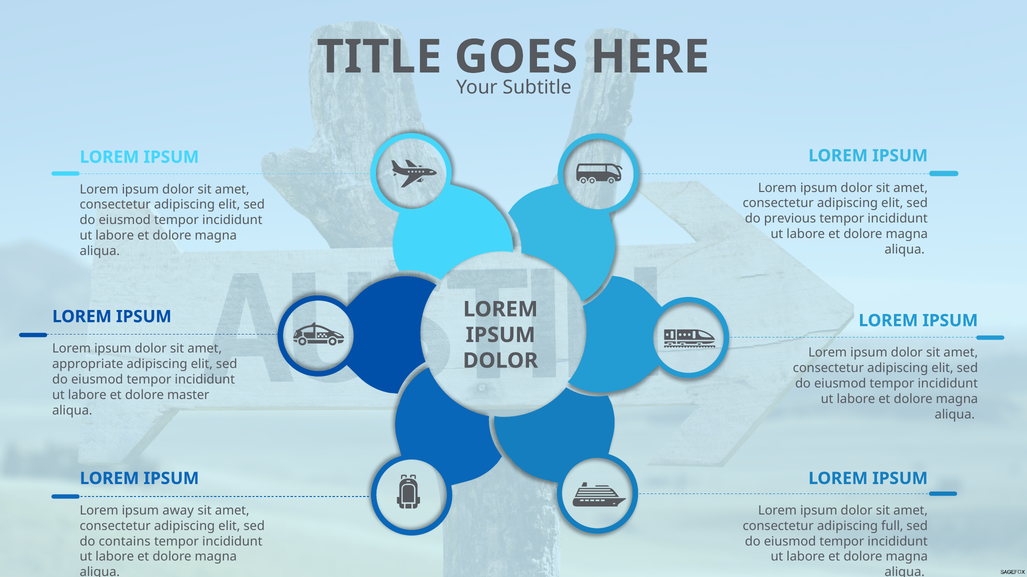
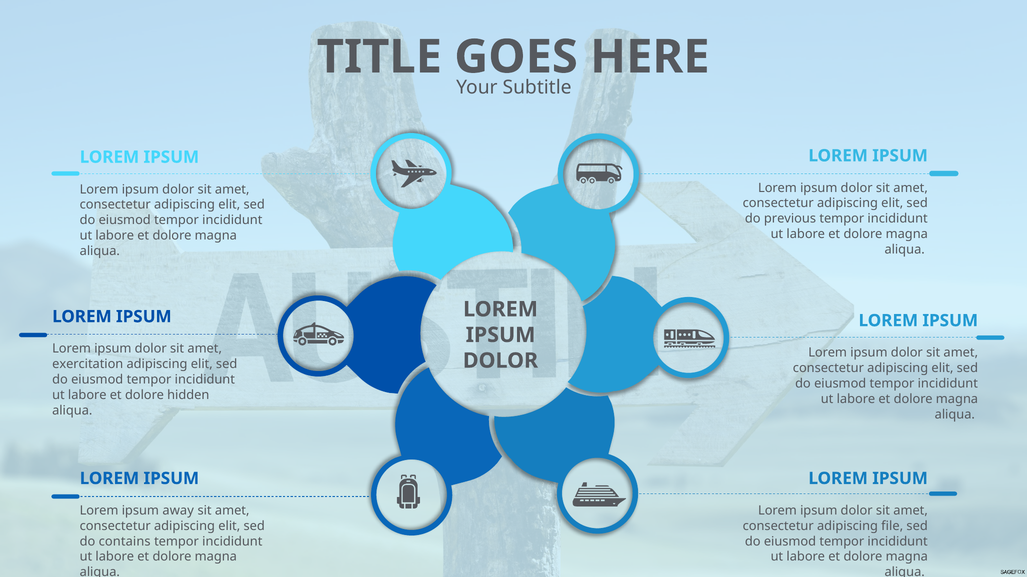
appropriate: appropriate -> exercitation (88, 365)
master: master -> hidden (188, 395)
full: full -> file (892, 527)
